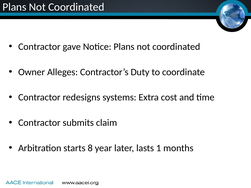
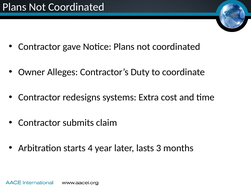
8: 8 -> 4 (90, 148)
1: 1 -> 3 (159, 148)
